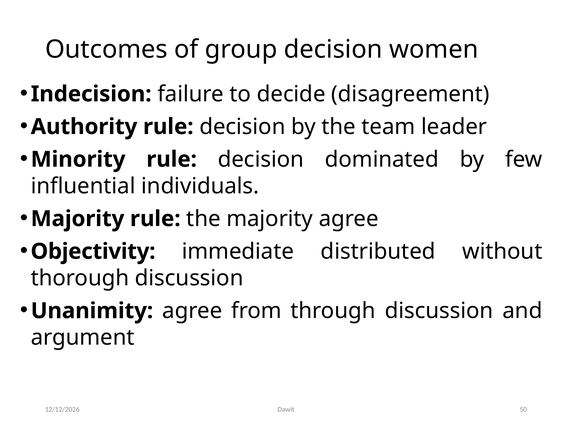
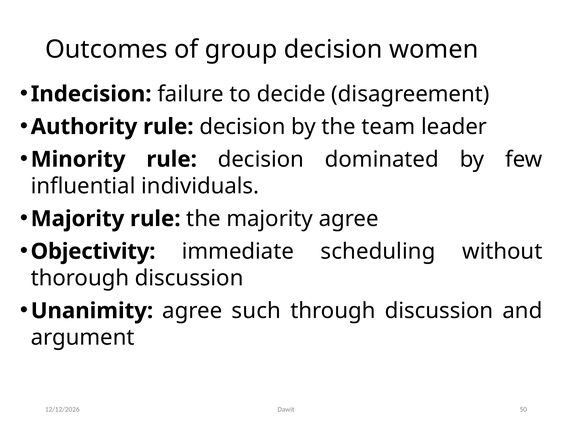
distributed: distributed -> scheduling (378, 251)
from: from -> such (256, 311)
